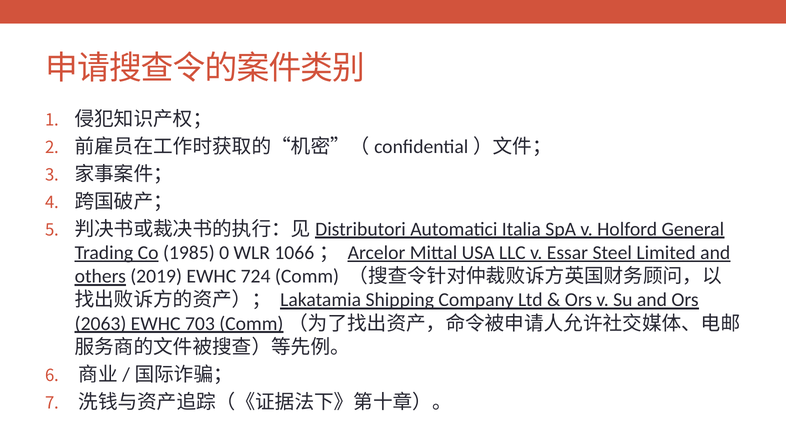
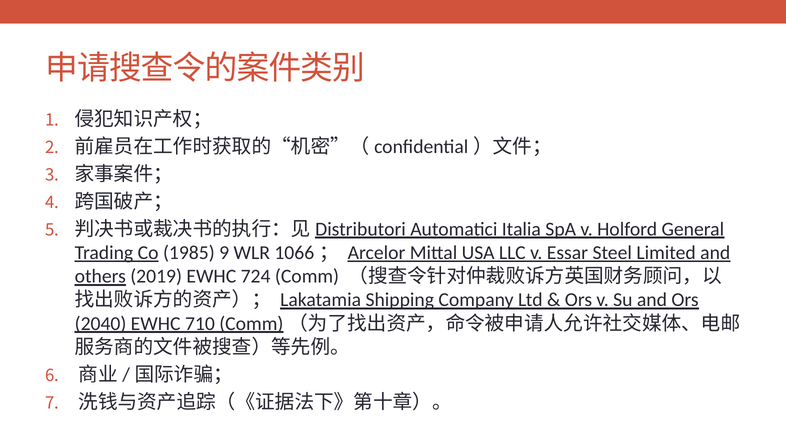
0: 0 -> 9 (224, 253)
2063: 2063 -> 2040 (101, 324)
703: 703 -> 710 (200, 324)
